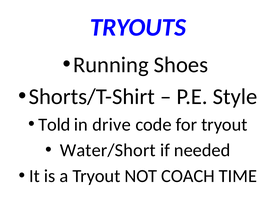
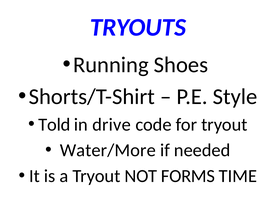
Water/Short: Water/Short -> Water/More (108, 150)
COACH: COACH -> FORMS (188, 176)
